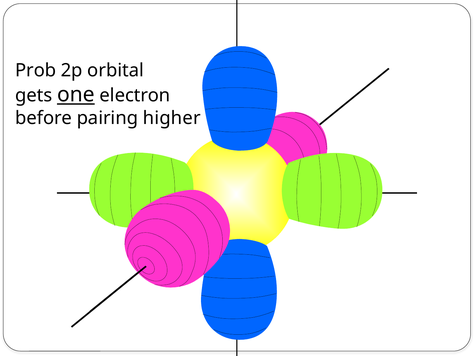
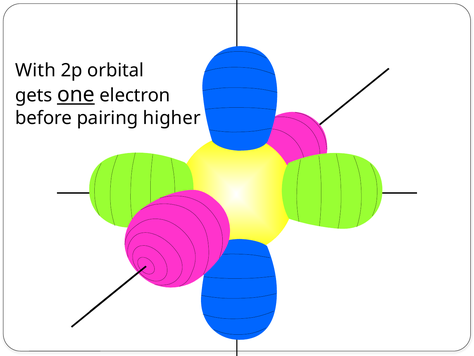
Prob: Prob -> With (35, 70)
